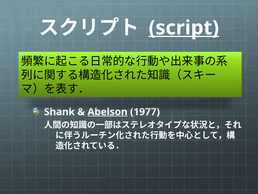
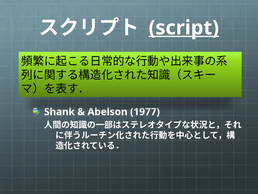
Abelson underline: present -> none (108, 112)
